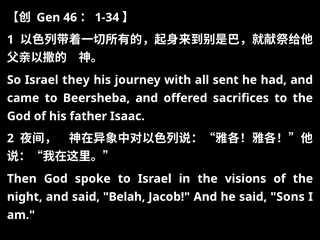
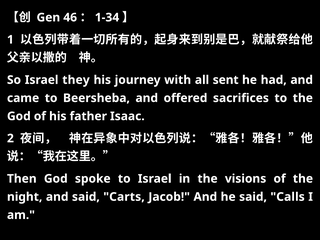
Belah: Belah -> Carts (124, 197)
Sons: Sons -> Calls (288, 197)
